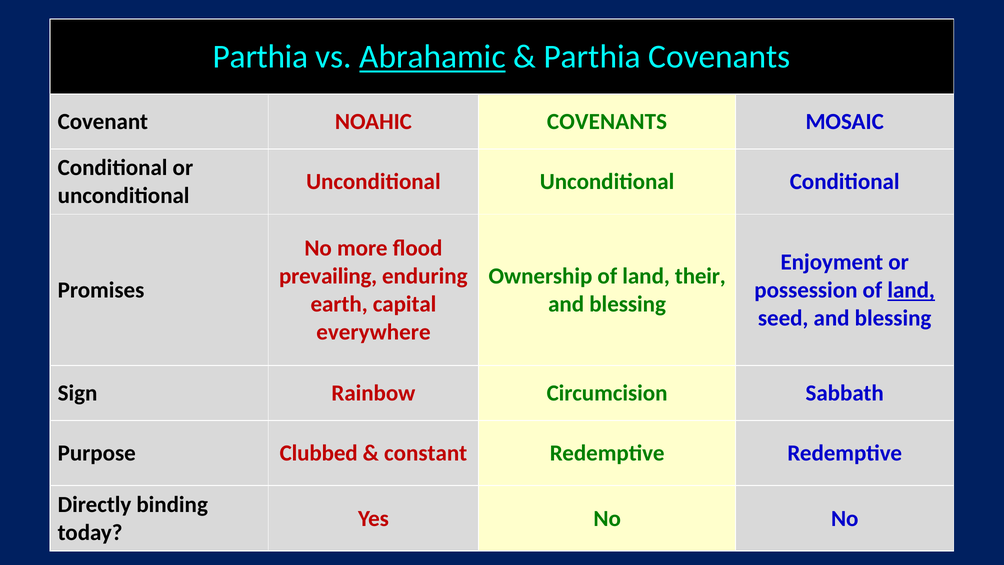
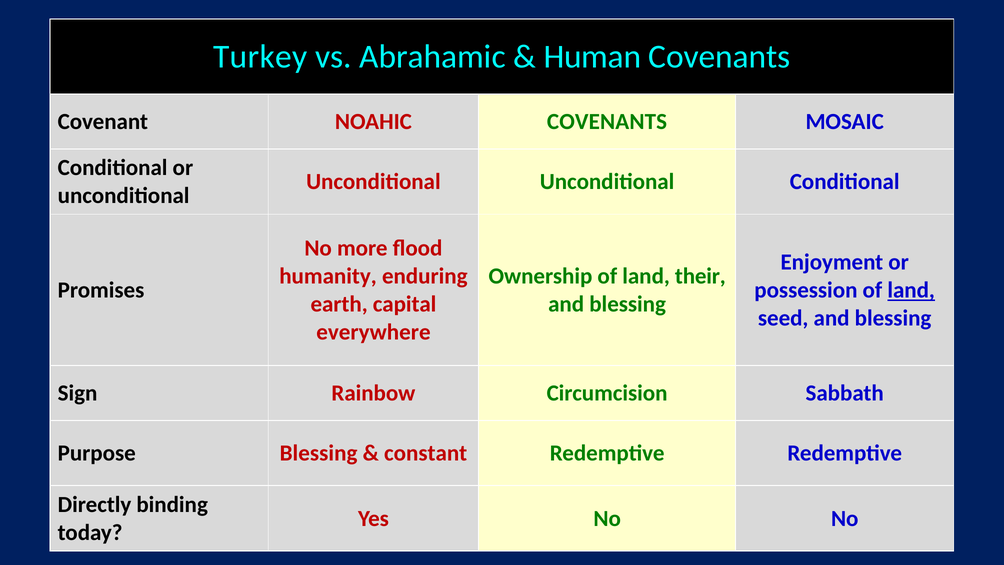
Parthia: Parthia -> Turkey (260, 57)
Abrahamic underline: present -> none (433, 57)
Parthia: Parthia -> Human (592, 57)
prevailing: prevailing -> humanity (328, 276)
Purpose Clubbed: Clubbed -> Blessing (319, 453)
